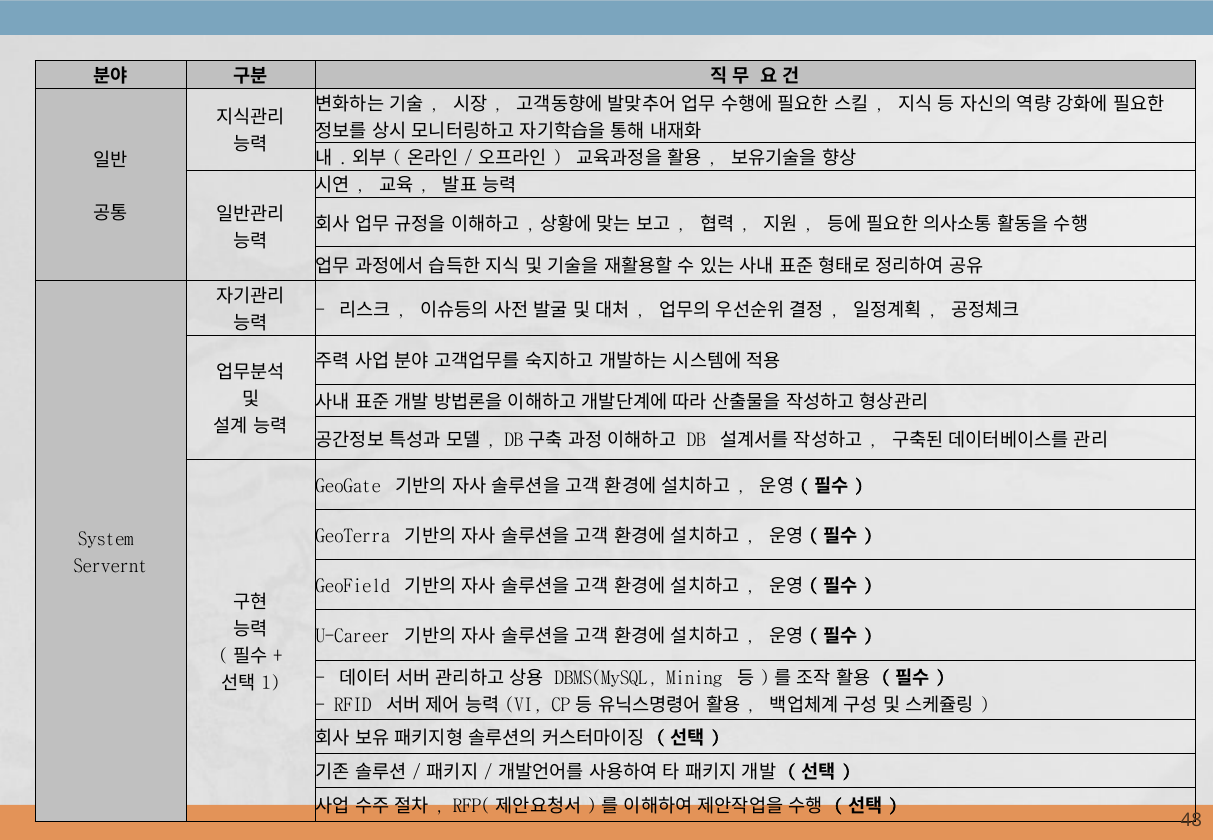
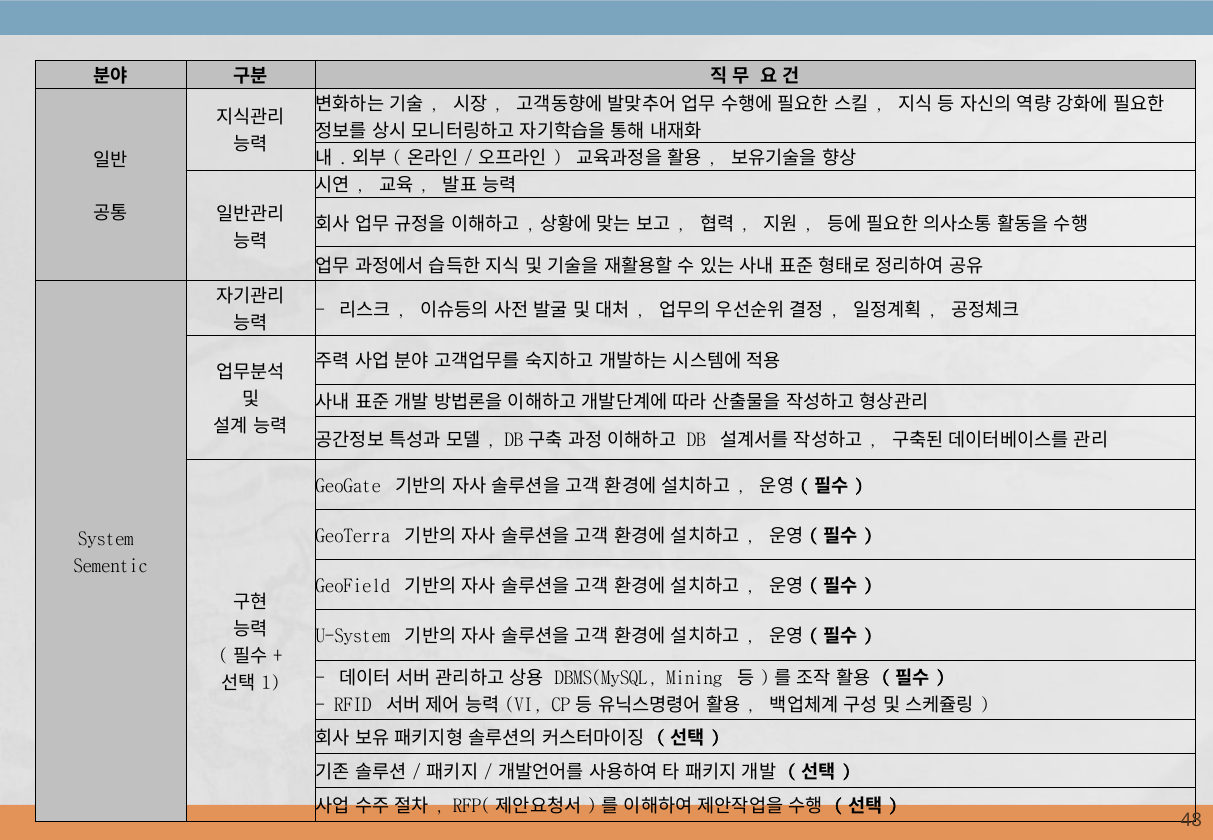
Servernt: Servernt -> Sementic (111, 566)
U-Career: U-Career -> U-System (353, 636)
